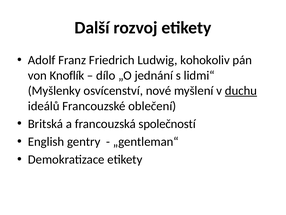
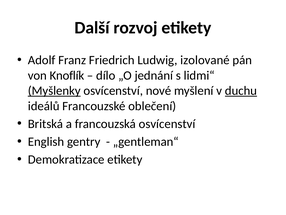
kohokoliv: kohokoliv -> izolované (205, 60)
Myšlenky underline: none -> present (54, 91)
francouzská společností: společností -> osvícenství (167, 124)
